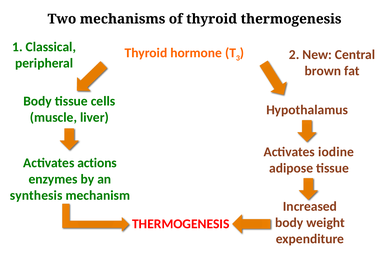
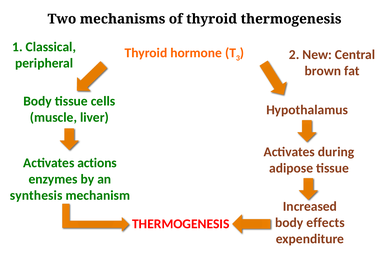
iodine: iodine -> during (336, 152)
weight: weight -> effects (326, 223)
